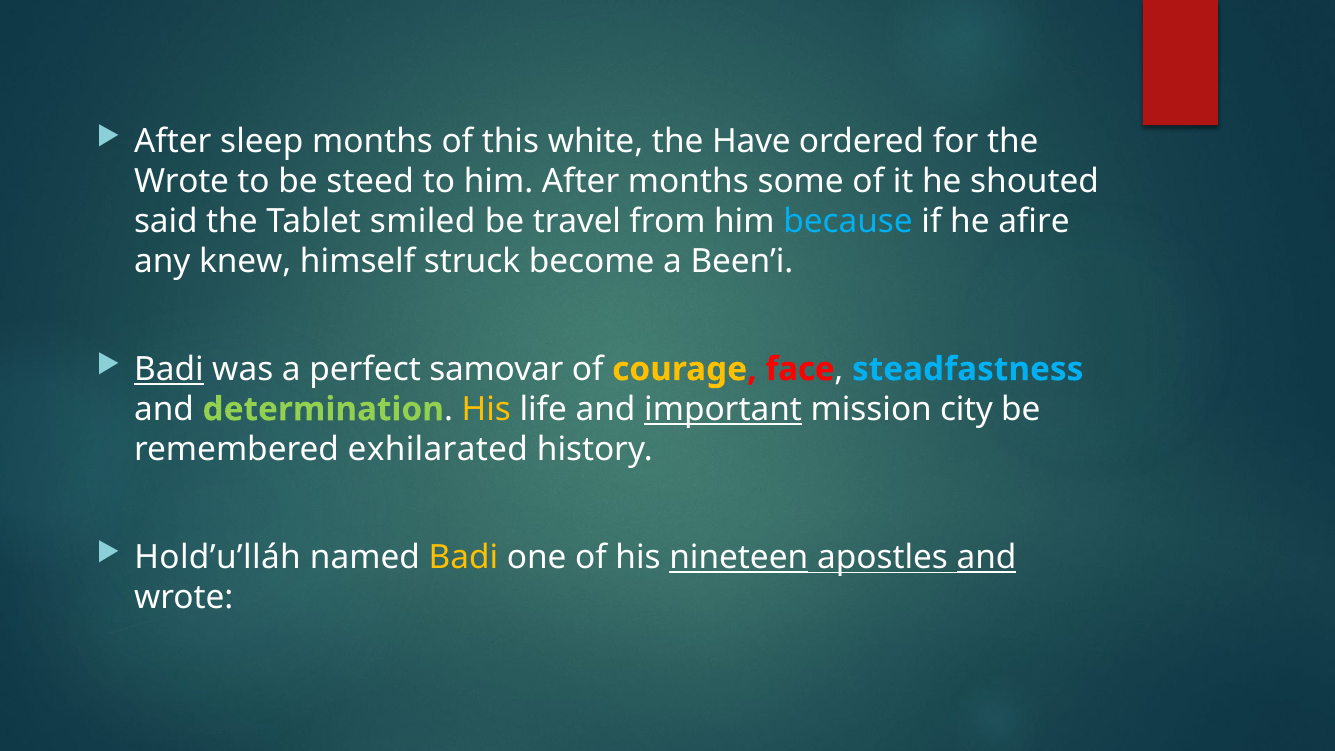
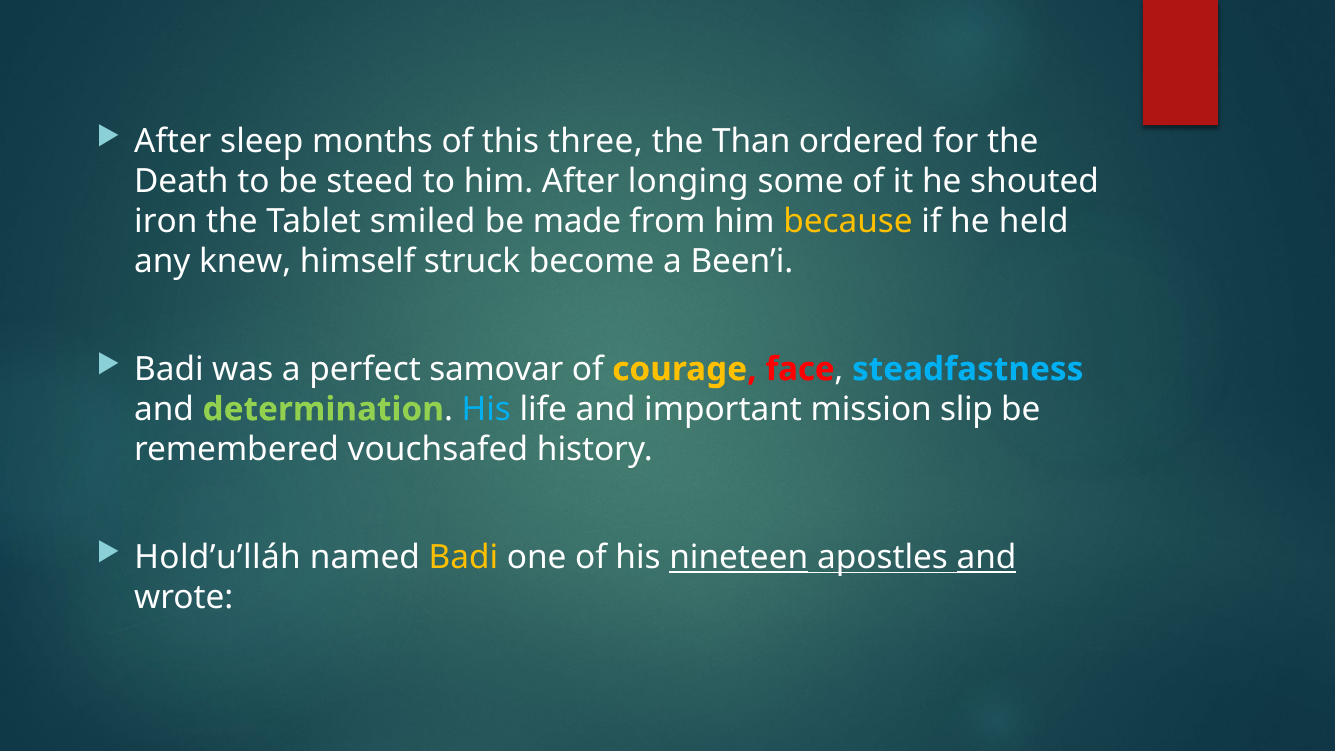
white: white -> three (595, 141)
Have: Have -> Than (751, 141)
Wrote: Wrote -> Death (181, 181)
After months: months -> longing (688, 181)
said: said -> iron (166, 221)
travel: travel -> made (577, 221)
because colour: light blue -> yellow (848, 221)
afire: afire -> held (1034, 221)
Badi underline: present -> none (169, 369)
His colour: yellow -> light blue (486, 409)
important underline: present -> none (723, 409)
city: city -> slip (967, 409)
exhilarated: exhilarated -> vouchsafed (438, 449)
